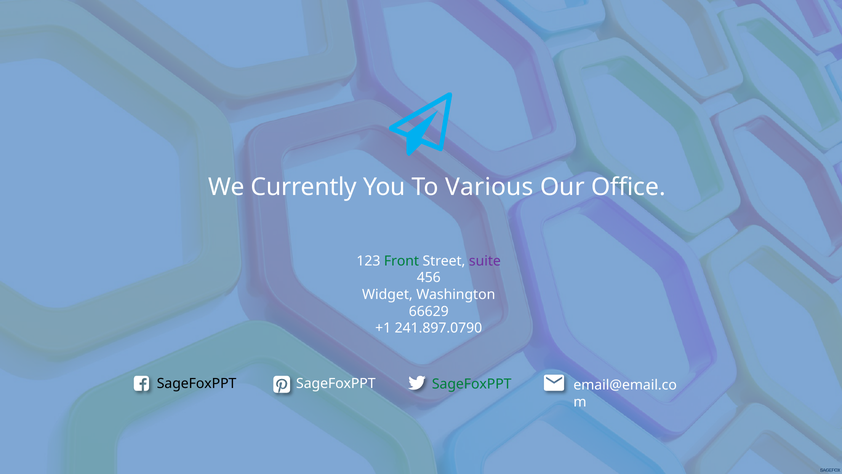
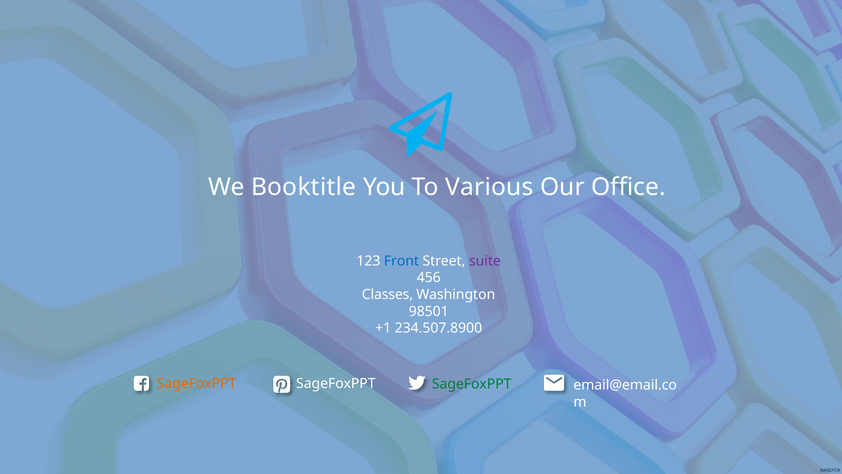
Currently: Currently -> Booktitle (304, 187)
Front colour: green -> blue (401, 261)
Widget: Widget -> Classes (387, 294)
66629: 66629 -> 98501 (429, 311)
241.897.0790: 241.897.0790 -> 234.507.8900 (438, 328)
SageFoxPPT colour: black -> orange (197, 383)
